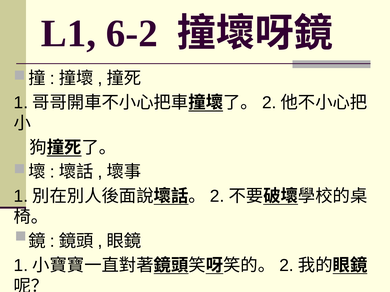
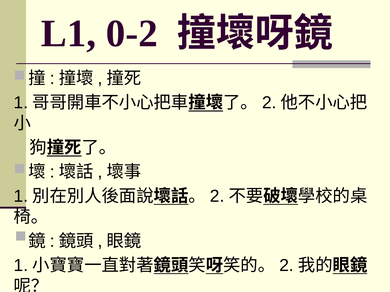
6-2: 6-2 -> 0-2 (132, 34)
